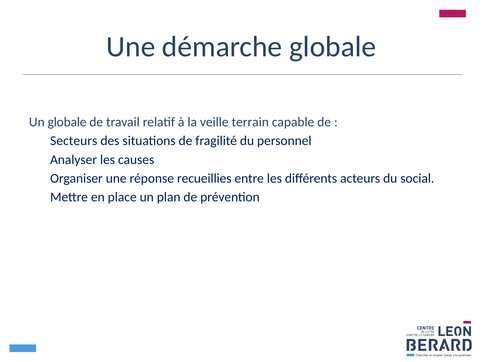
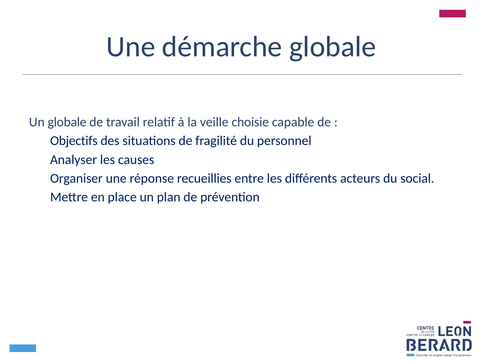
terrain: terrain -> choisie (250, 122)
Secteurs: Secteurs -> Objectifs (74, 141)
